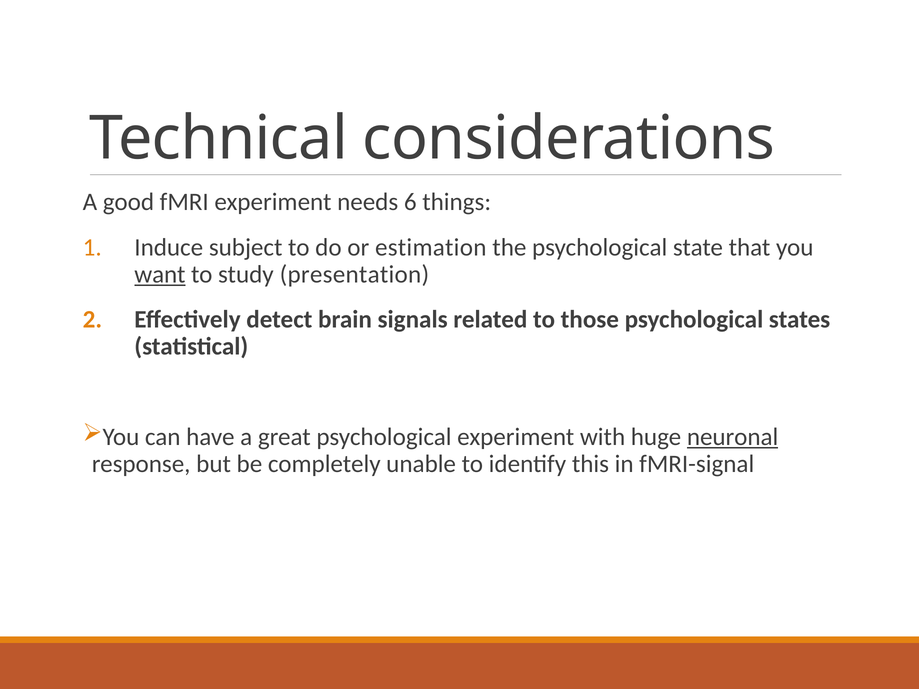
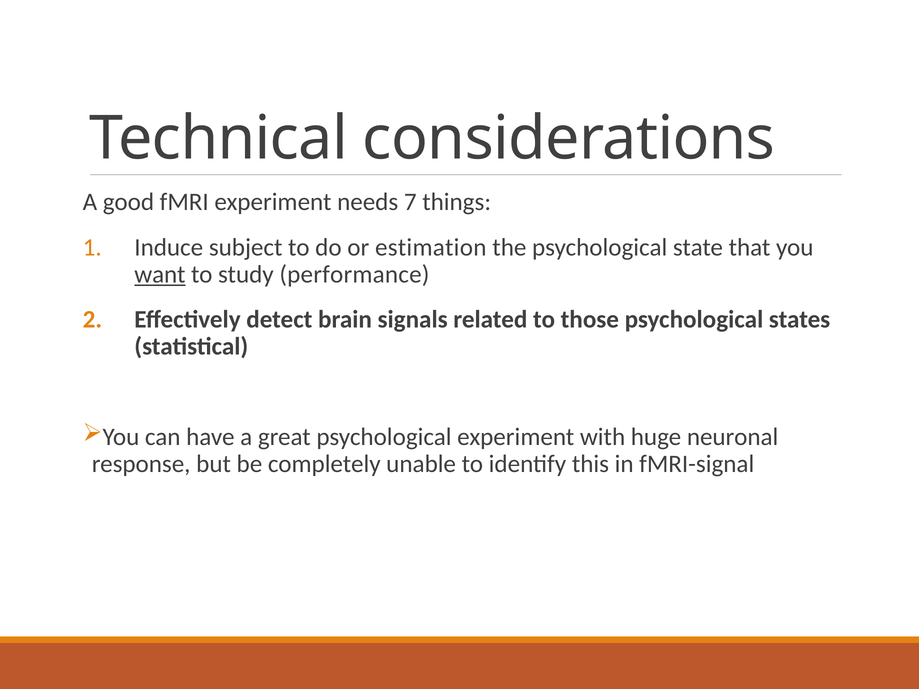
6: 6 -> 7 (410, 202)
presentation: presentation -> performance (354, 274)
neuronal underline: present -> none (733, 437)
